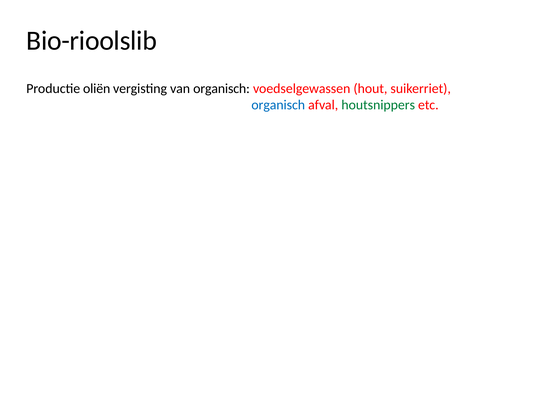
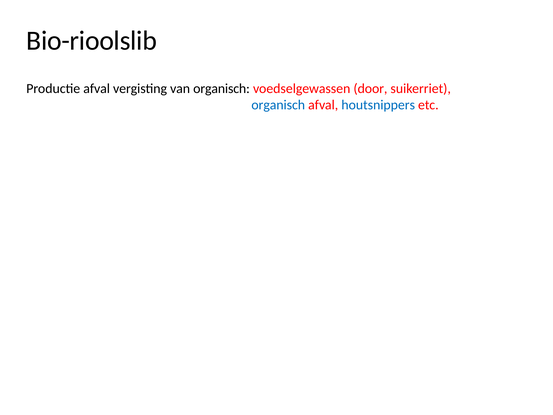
Productie oliën: oliën -> afval (97, 88)
hout: hout -> door (370, 88)
houtsnippers colour: green -> blue (378, 105)
